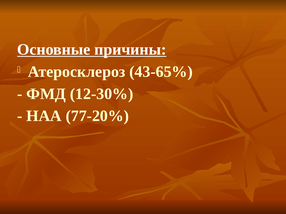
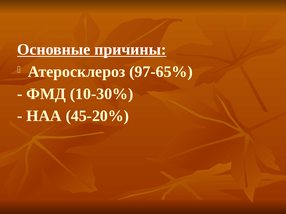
43-65%: 43-65% -> 97-65% (161, 72)
12-30%: 12-30% -> 10-30% (102, 94)
77-20%: 77-20% -> 45-20% (97, 116)
